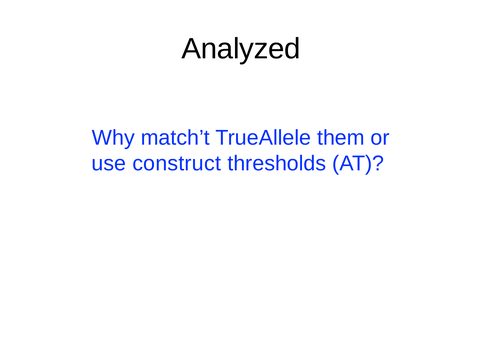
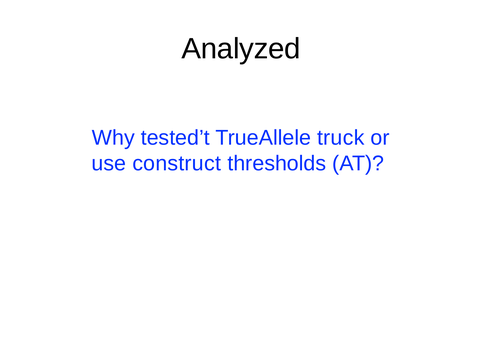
match’t: match’t -> tested’t (175, 138)
them: them -> truck (341, 138)
